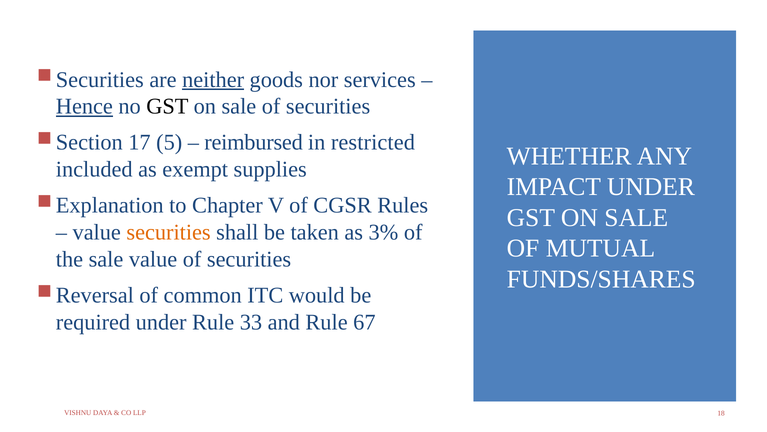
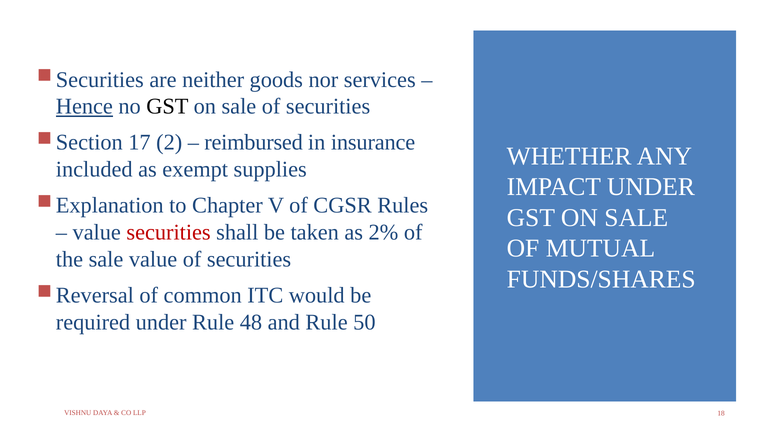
neither underline: present -> none (213, 80)
5: 5 -> 2 (169, 142)
restricted: restricted -> insurance (373, 142)
securities colour: orange -> red (169, 232)
3%: 3% -> 2% (383, 232)
33: 33 -> 48 (251, 322)
67: 67 -> 50 (364, 322)
